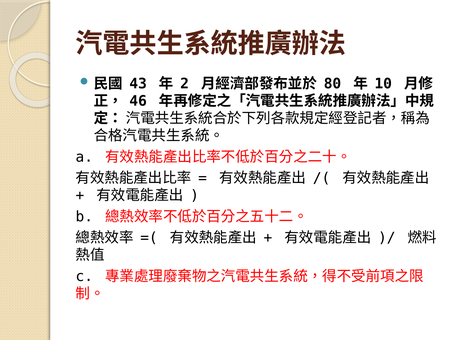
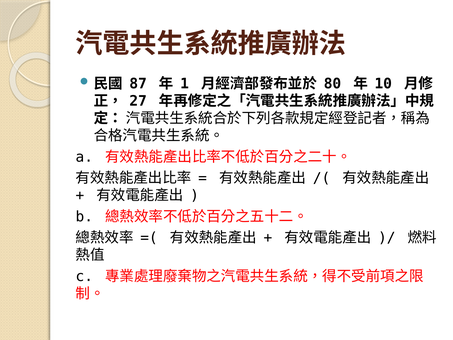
43: 43 -> 87 (138, 84)
2: 2 -> 1 (185, 84)
46: 46 -> 27 (138, 101)
